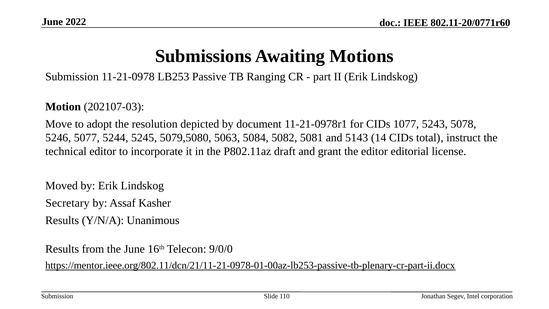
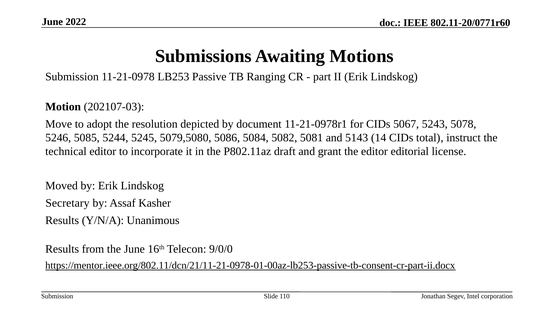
1077: 1077 -> 5067 (406, 124)
5077: 5077 -> 5085 (87, 138)
5063: 5063 -> 5086 (227, 138)
https://mentor.ieee.org/802.11/dcn/21/11-21-0978-01-00az-lb253-passive-tb-plenary-cr-part-ii.docx: https://mentor.ieee.org/802.11/dcn/21/11-21-0978-01-00az-lb253-passive-tb-plenary-cr-part-ii.docx -> https://mentor.ieee.org/802.11/dcn/21/11-21-0978-01-00az-lb253-passive-tb-consent-cr-part-ii.docx (250, 265)
